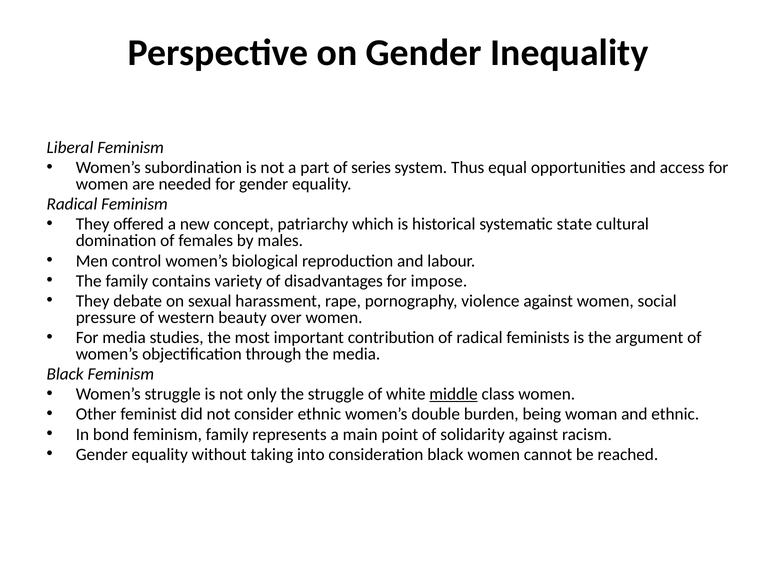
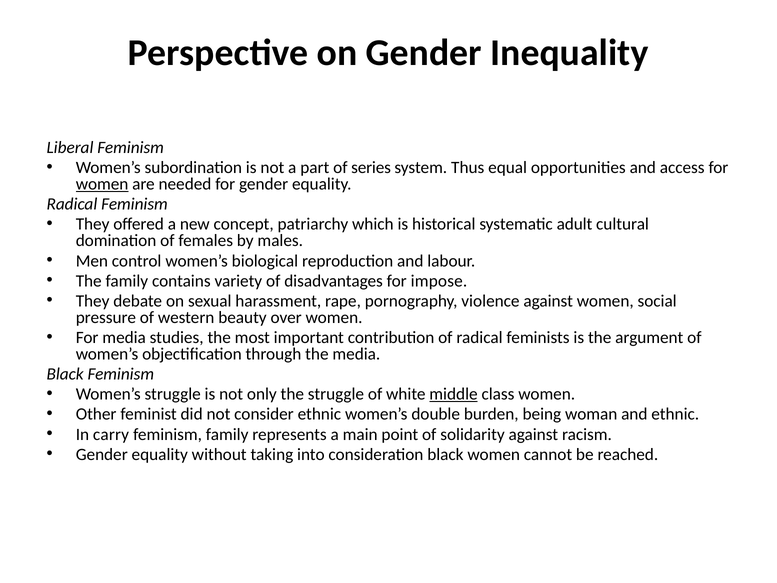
women underline: none -> present (102, 184)
state: state -> adult (574, 224)
bond: bond -> carry (111, 434)
